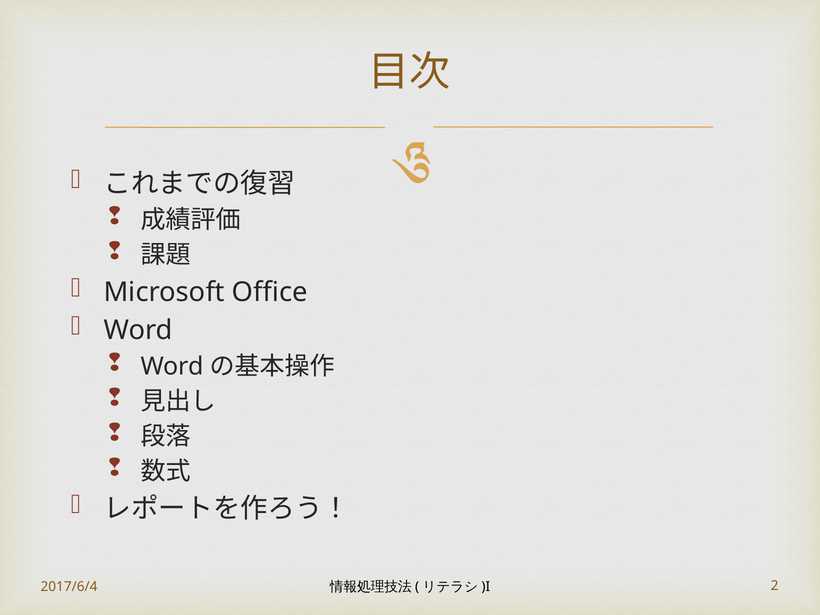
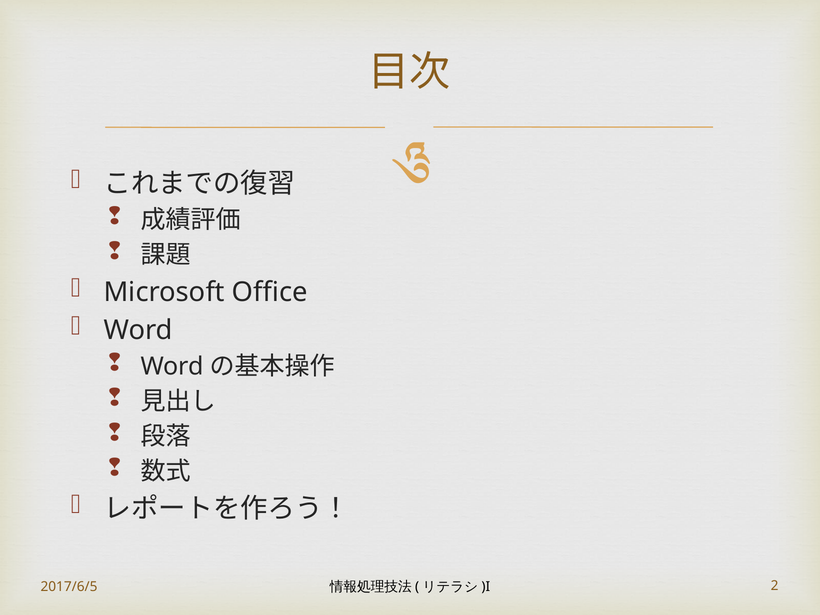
2017/6/4: 2017/6/4 -> 2017/6/5 (69, 587)
